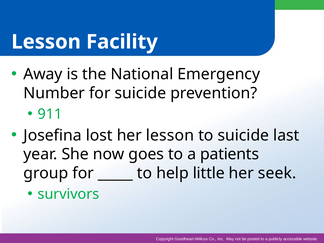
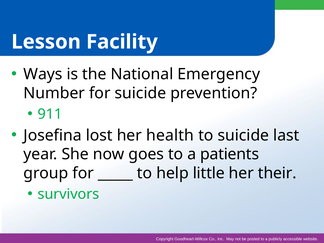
Away: Away -> Ways (43, 74)
her lesson: lesson -> health (170, 135)
seek: seek -> their (277, 173)
